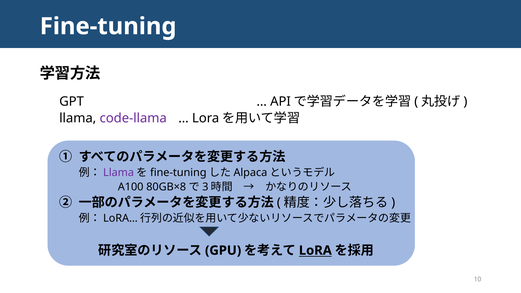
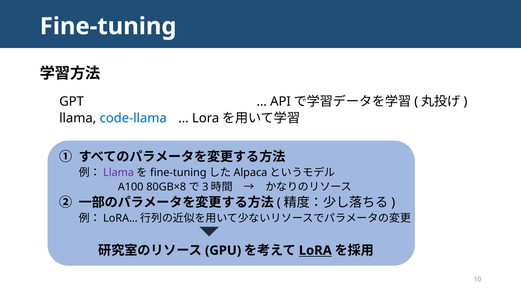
code-llama colour: purple -> blue (133, 118)
